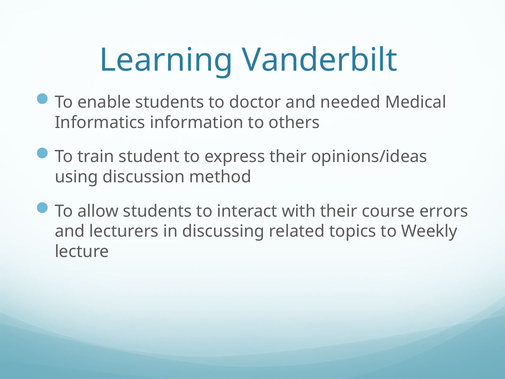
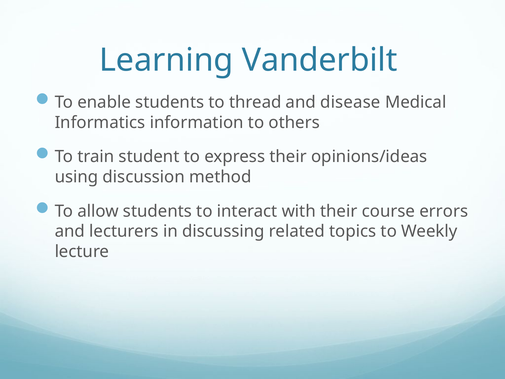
doctor: doctor -> thread (255, 102)
needed: needed -> disease (350, 102)
